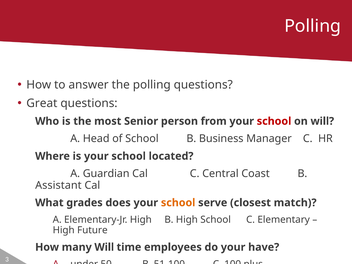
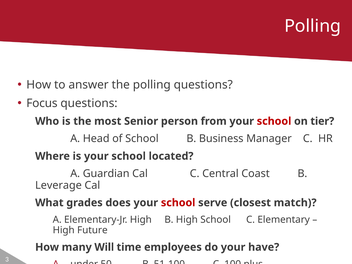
Great: Great -> Focus (42, 103)
on will: will -> tier (322, 121)
Assistant: Assistant -> Leverage (58, 185)
school colour: orange -> red (178, 203)
